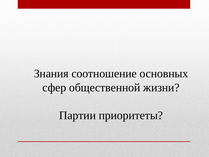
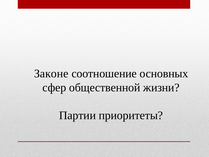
Знания: Знания -> Законе (51, 73)
